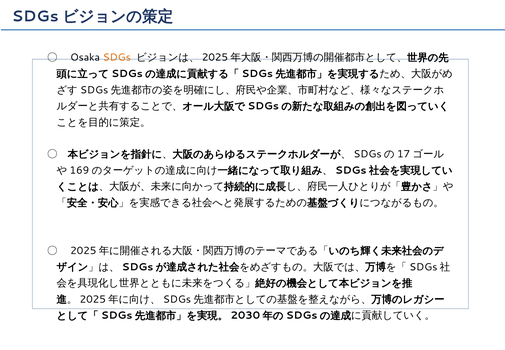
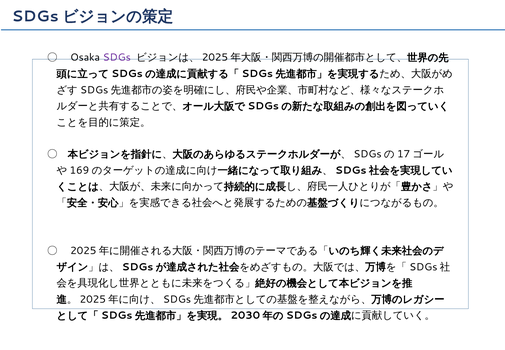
SDGs colour: orange -> purple (117, 57)
